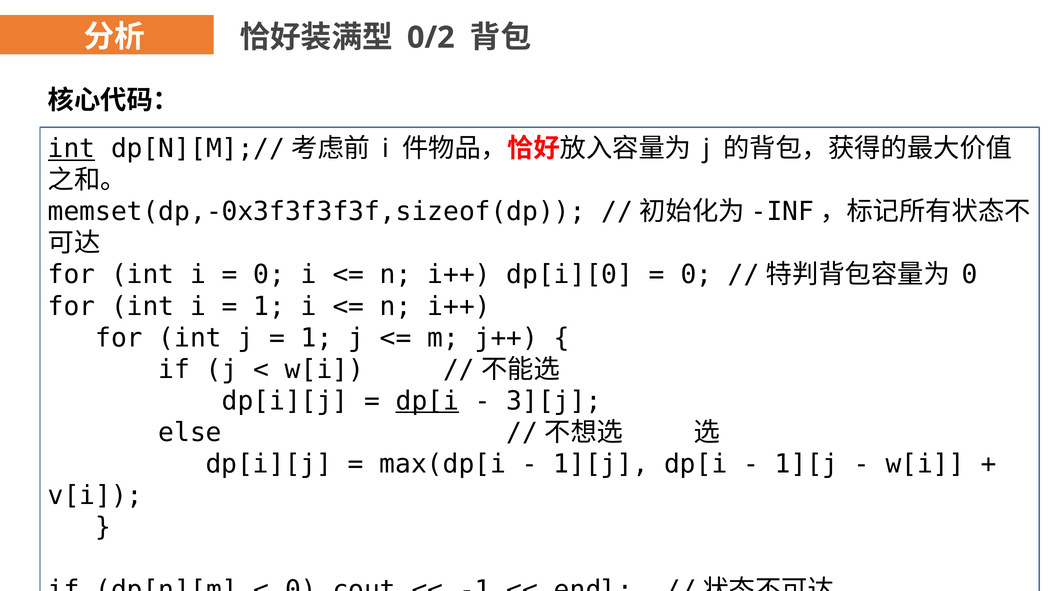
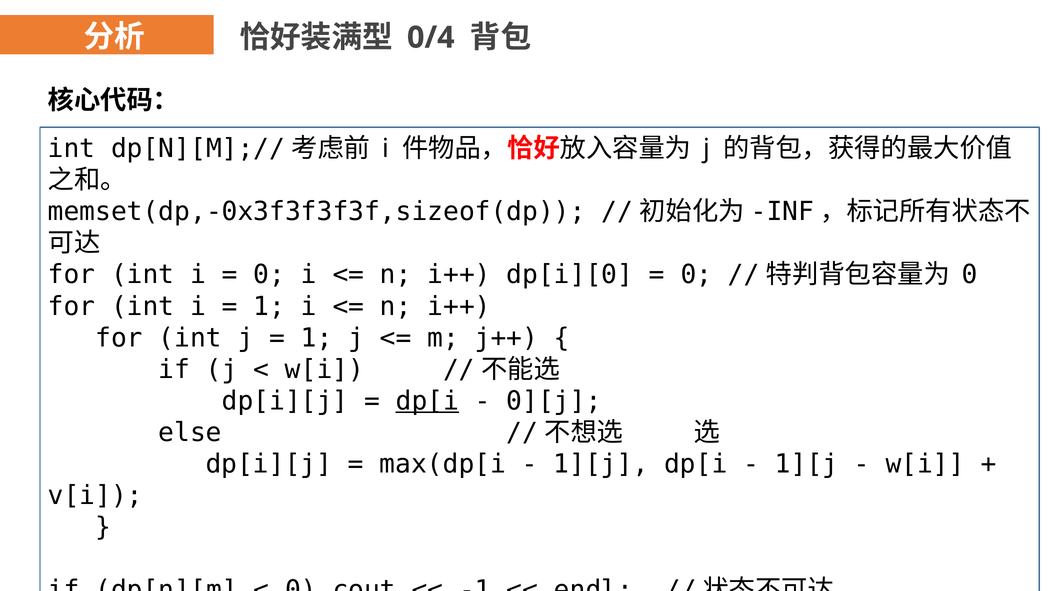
0/2: 0/2 -> 0/4 (431, 38)
int underline: present -> none (72, 149)
3][j: 3][j -> 0][j (554, 401)
